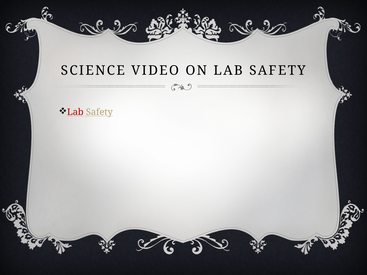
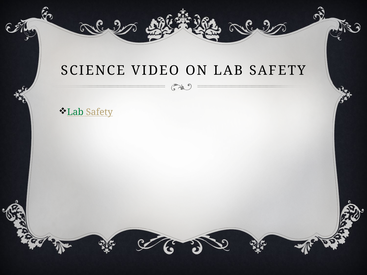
Lab colour: red -> green (75, 112)
